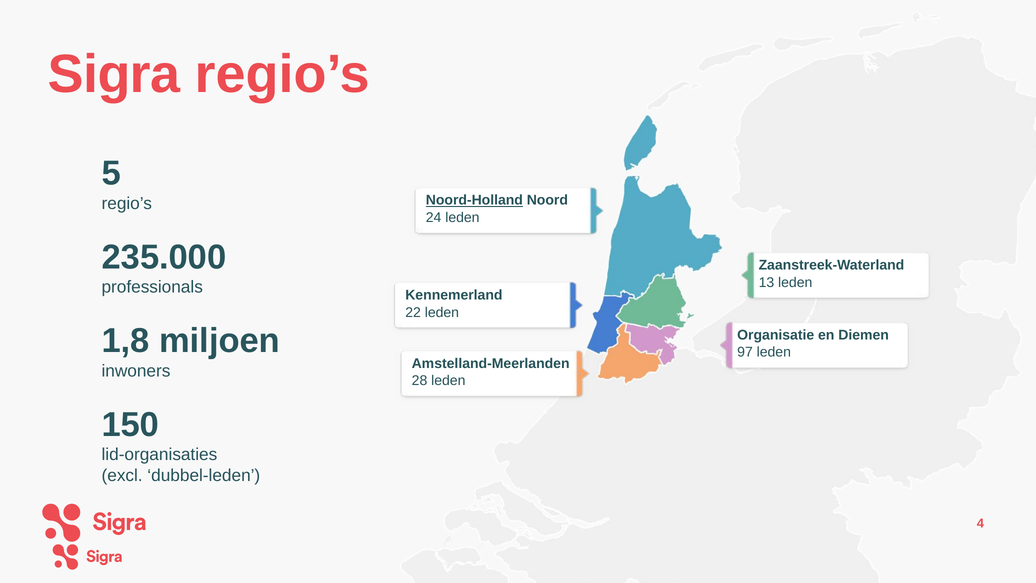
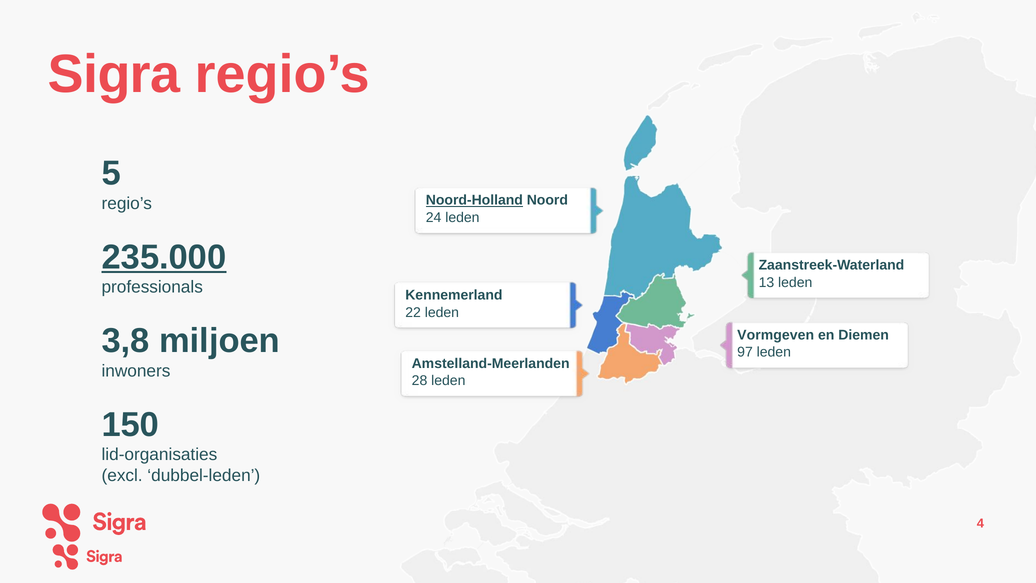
235.000 underline: none -> present (164, 257)
1,8: 1,8 -> 3,8 (126, 341)
Organisatie: Organisatie -> Vormgeven (776, 335)
